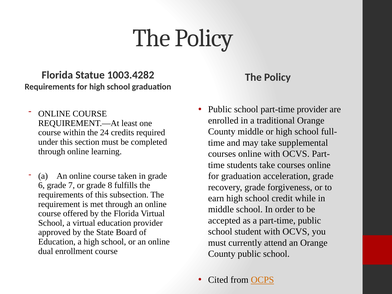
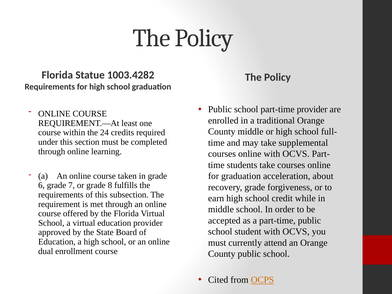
acceleration grade: grade -> about (323, 176)
